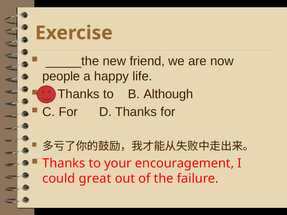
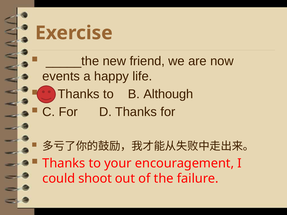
people: people -> events (61, 76)
great: great -> shoot (95, 179)
